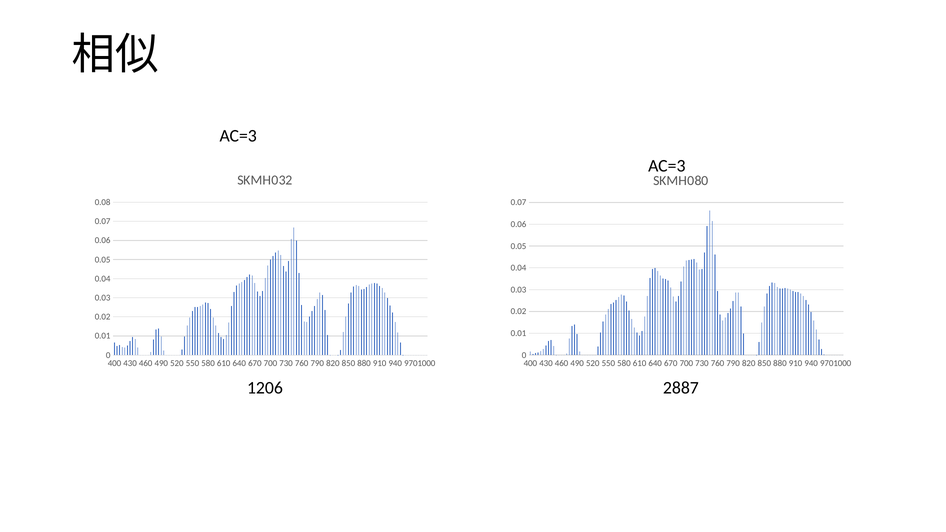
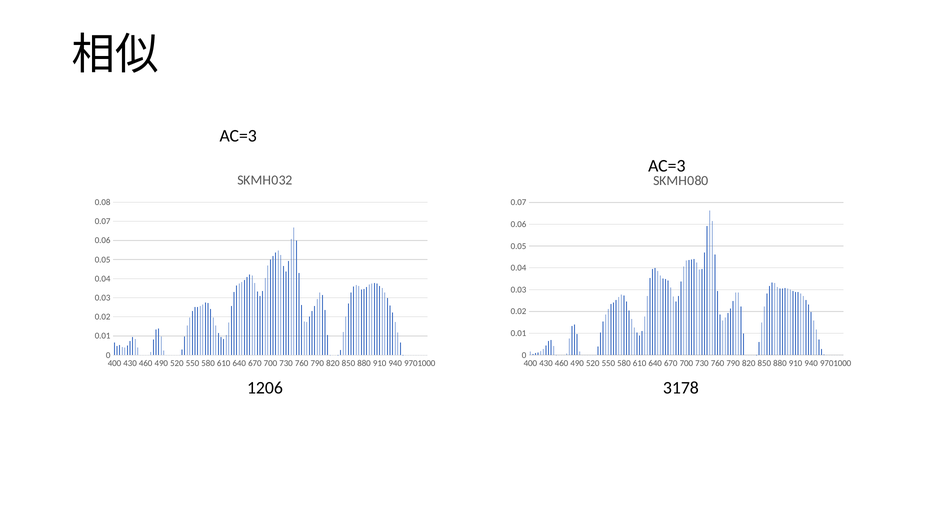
2887: 2887 -> 3178 (681, 388)
